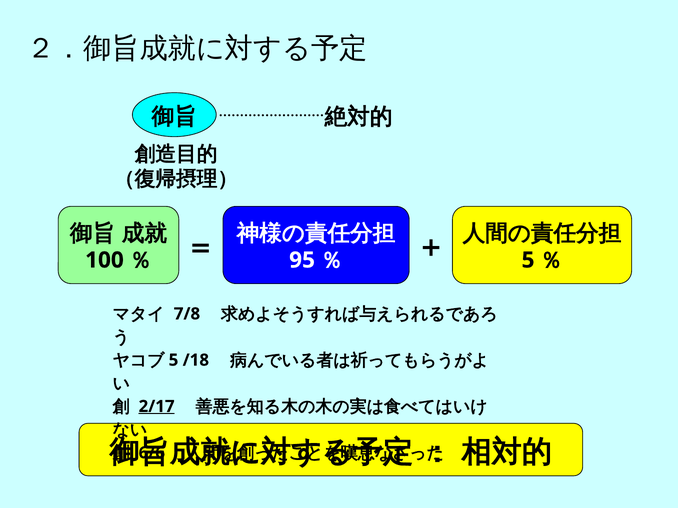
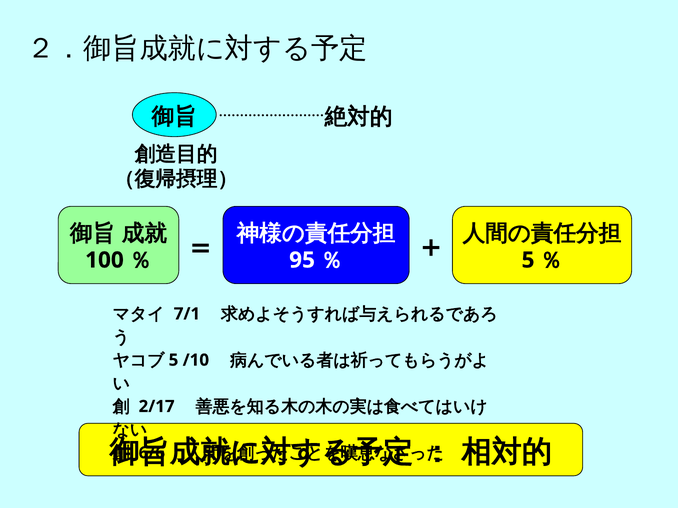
7/8: 7/8 -> 7/1 (187, 314)
/18: /18 -> /10 (196, 360)
2/17 underline: present -> none (157, 407)
